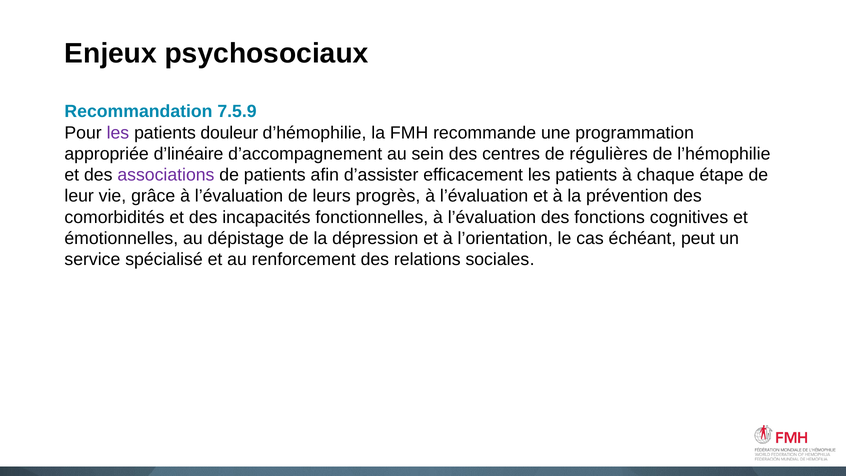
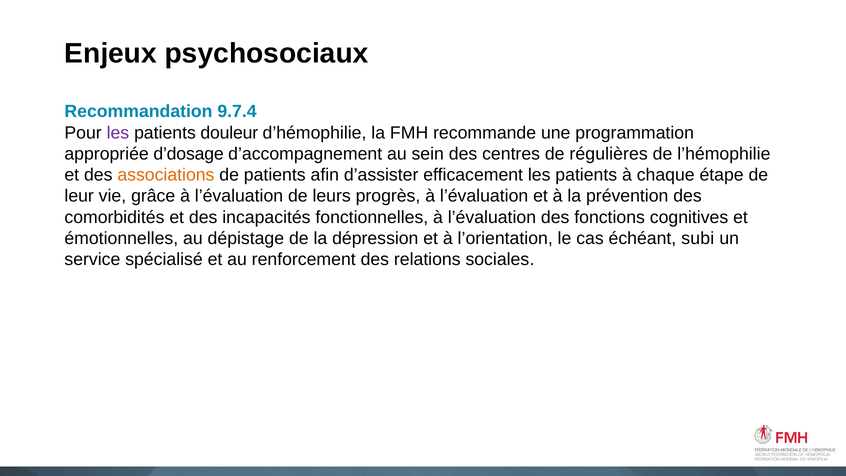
7.5.9: 7.5.9 -> 9.7.4 (237, 111)
d’linéaire: d’linéaire -> d’dosage (189, 154)
associations colour: purple -> orange (166, 175)
peut: peut -> subi (698, 238)
